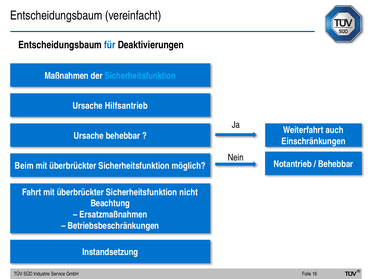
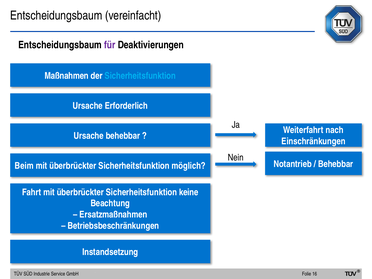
für colour: blue -> purple (110, 45)
Hilfsantrieb: Hilfsantrieb -> Erforderlich (126, 106)
auch: auch -> nach (335, 130)
nicht: nicht -> keine (189, 192)
